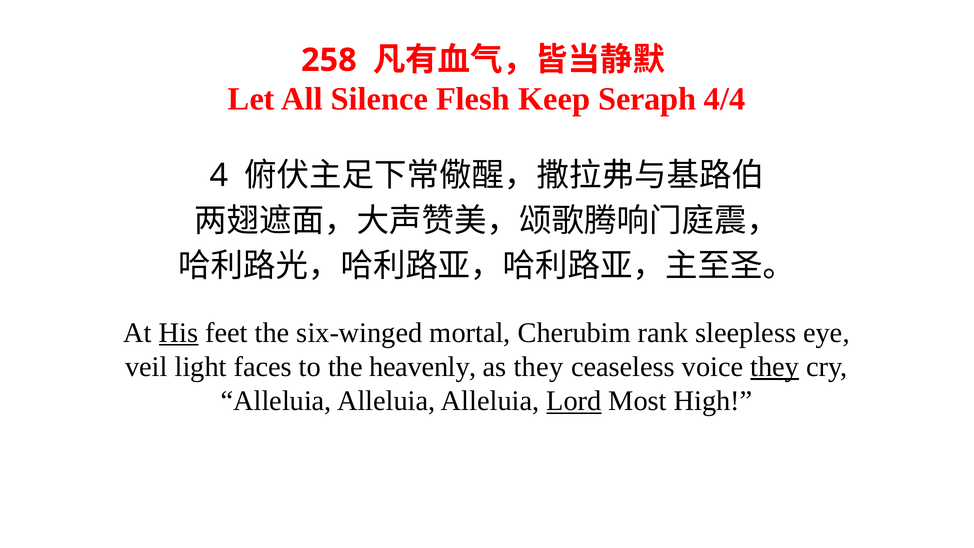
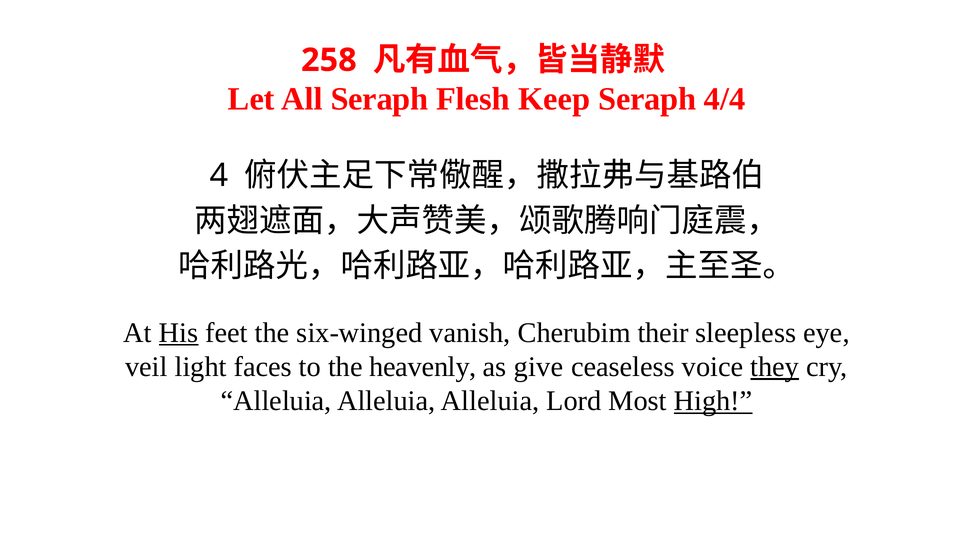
All Silence: Silence -> Seraph (379, 99)
mortal: mortal -> vanish (470, 333)
rank: rank -> their (663, 333)
as they: they -> give (539, 367)
Lord underline: present -> none (574, 401)
High underline: none -> present (713, 401)
